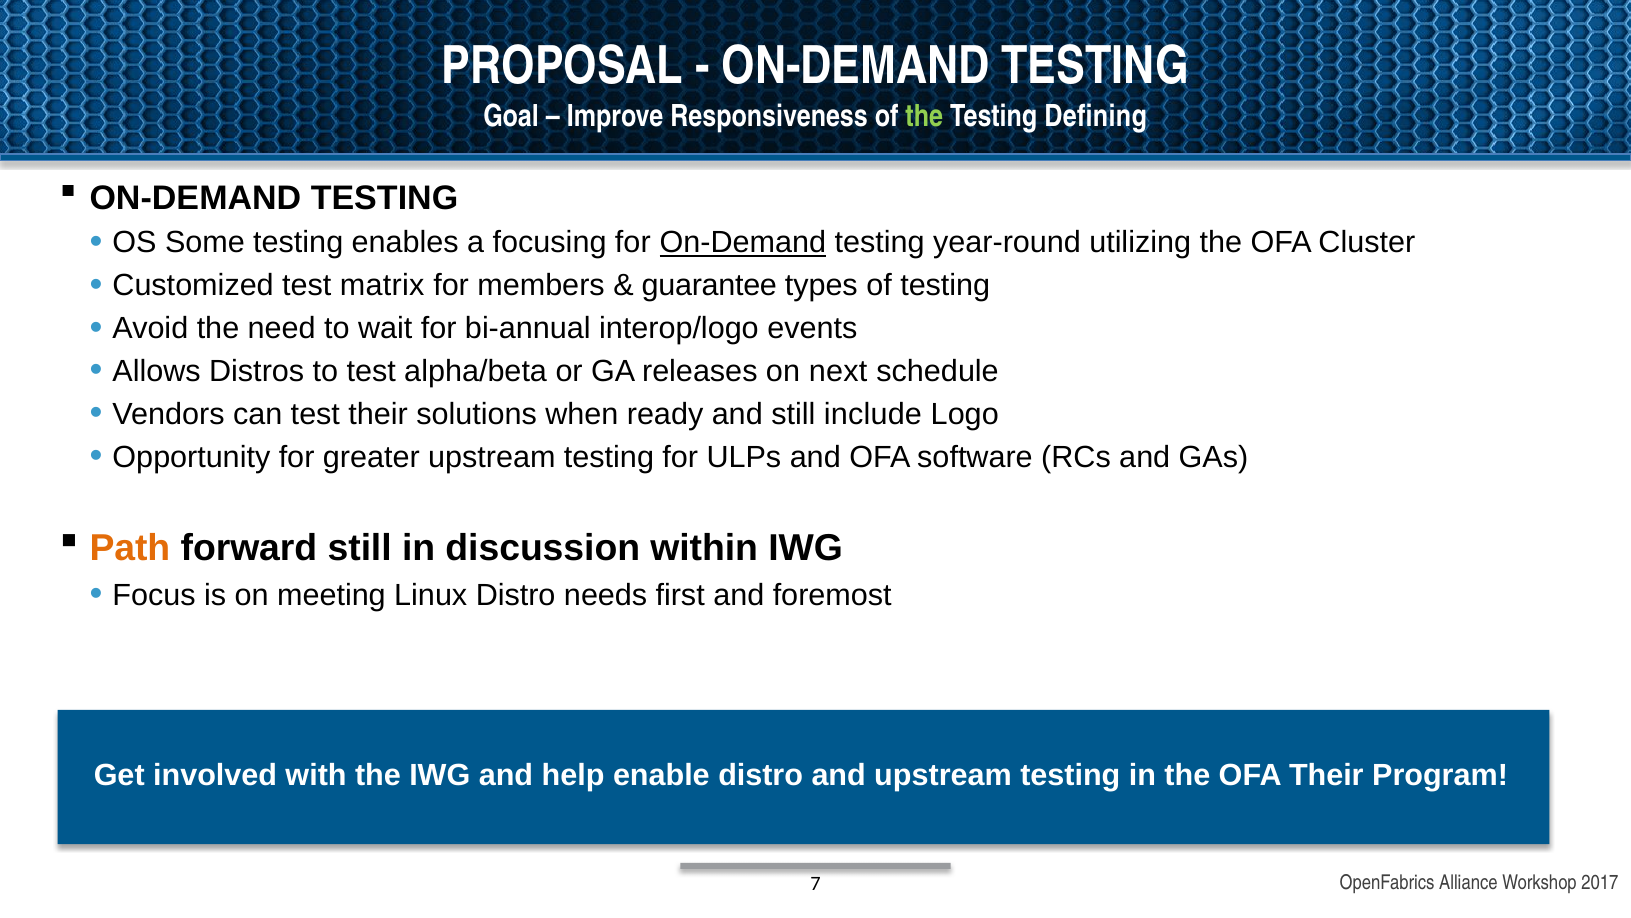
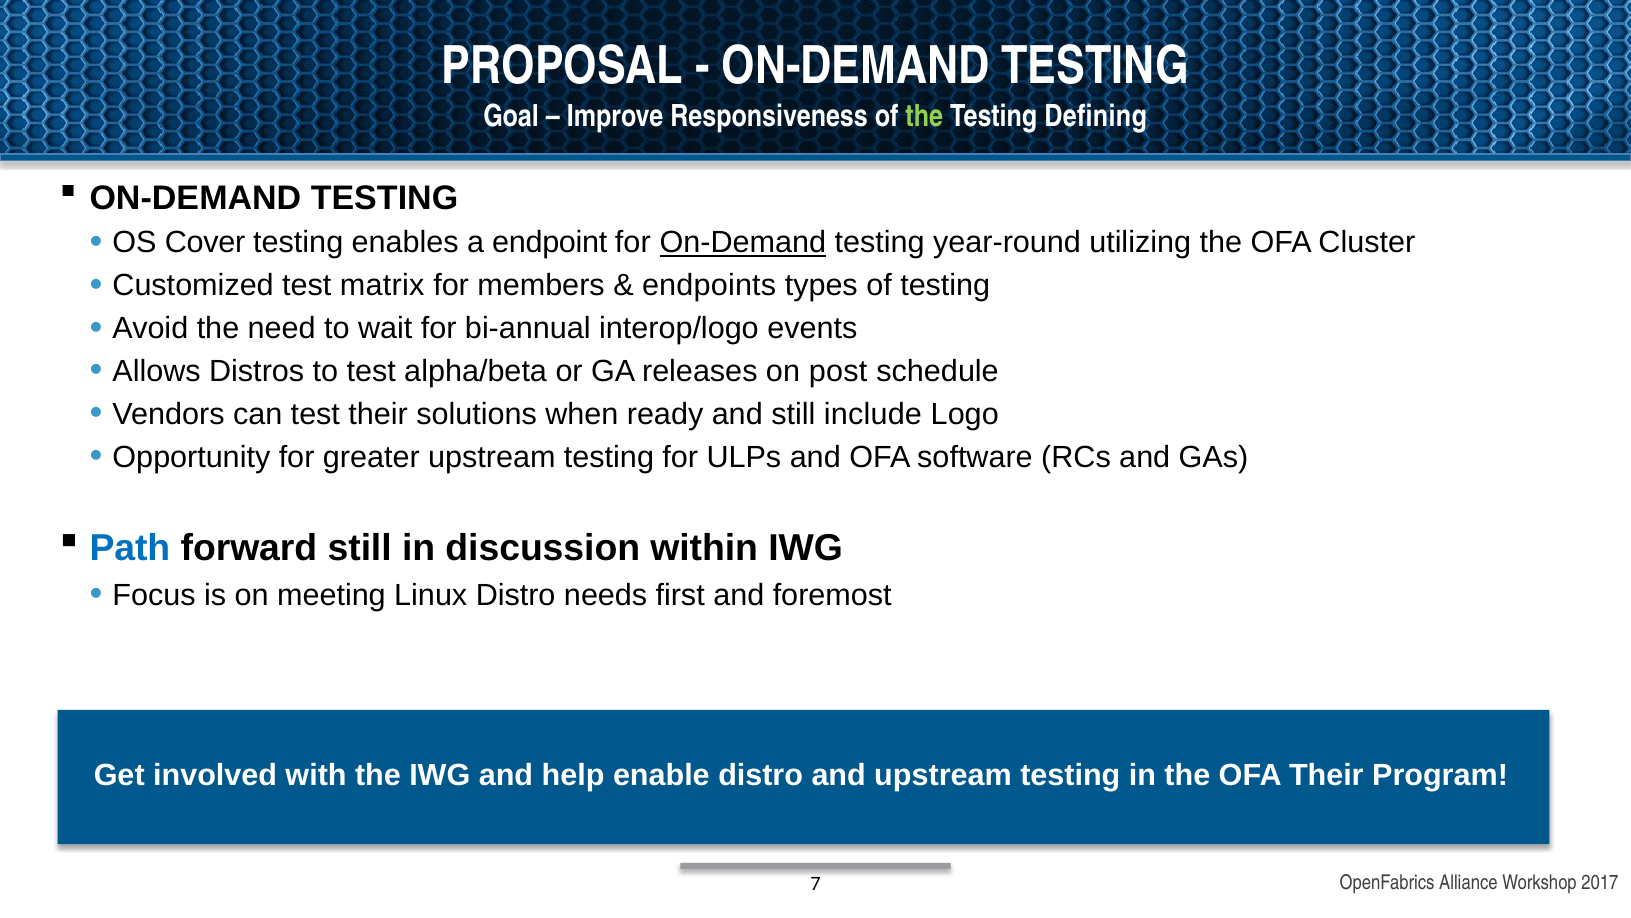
Some: Some -> Cover (205, 243)
focusing: focusing -> endpoint (550, 243)
guarantee: guarantee -> endpoints (709, 285)
next: next -> post (838, 371)
Path colour: orange -> blue (130, 548)
